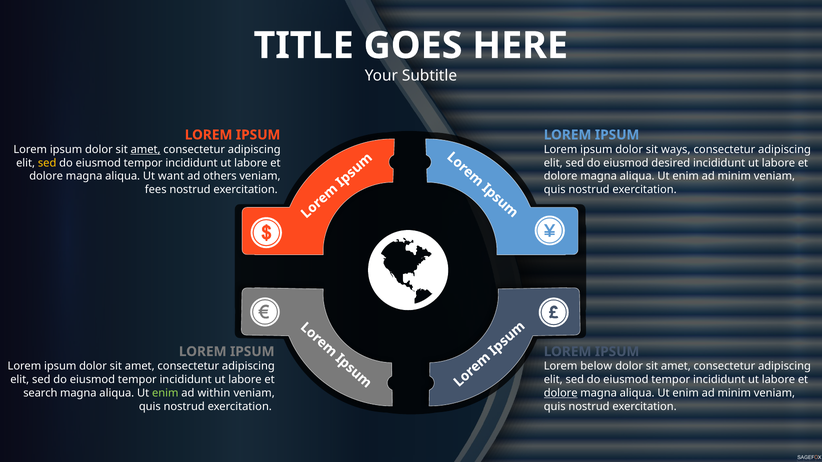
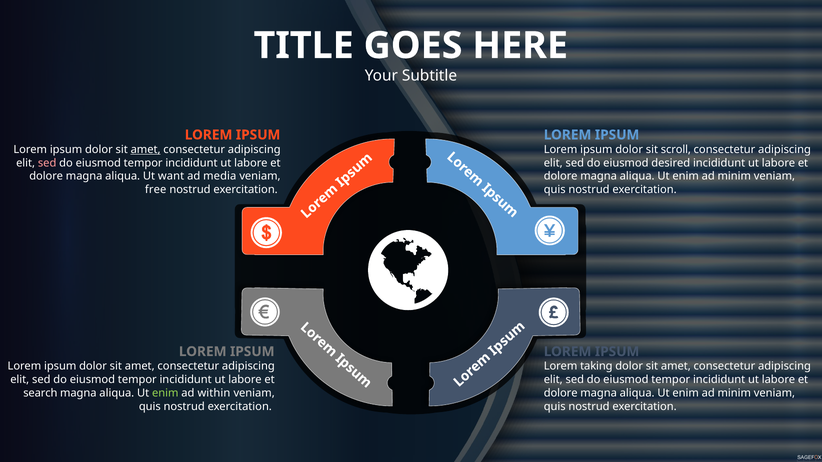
ways: ways -> scroll (676, 150)
sed colour: yellow -> pink (47, 163)
others: others -> media (220, 176)
fees: fees -> free (156, 190)
below: below -> taking (596, 367)
dolore underline: present -> none (561, 393)
